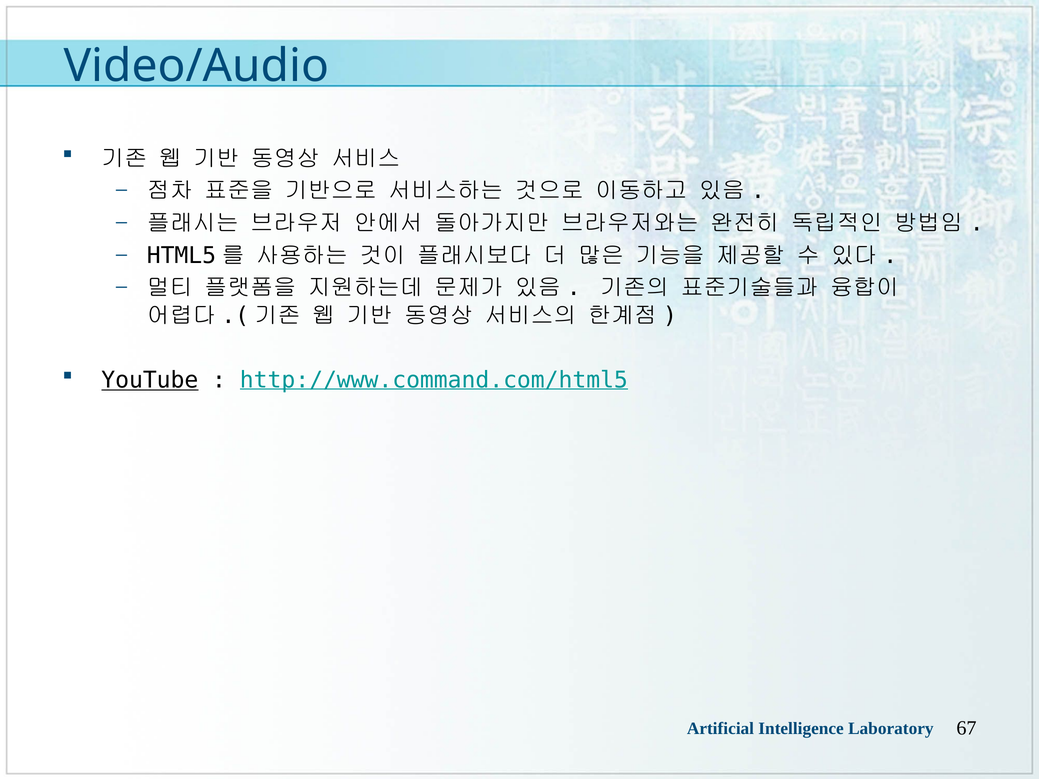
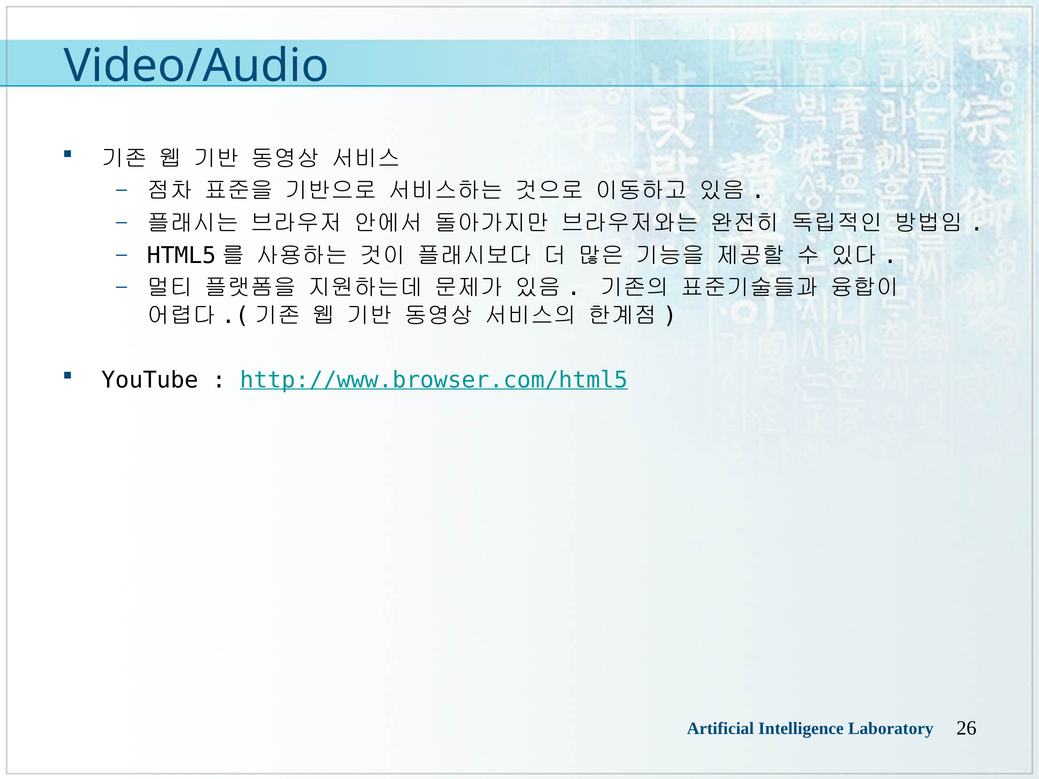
YouTube underline: present -> none (150, 380)
http://www.command.com/html5: http://www.command.com/html5 -> http://www.browser.com/html5 (434, 380)
67: 67 -> 26 (967, 728)
